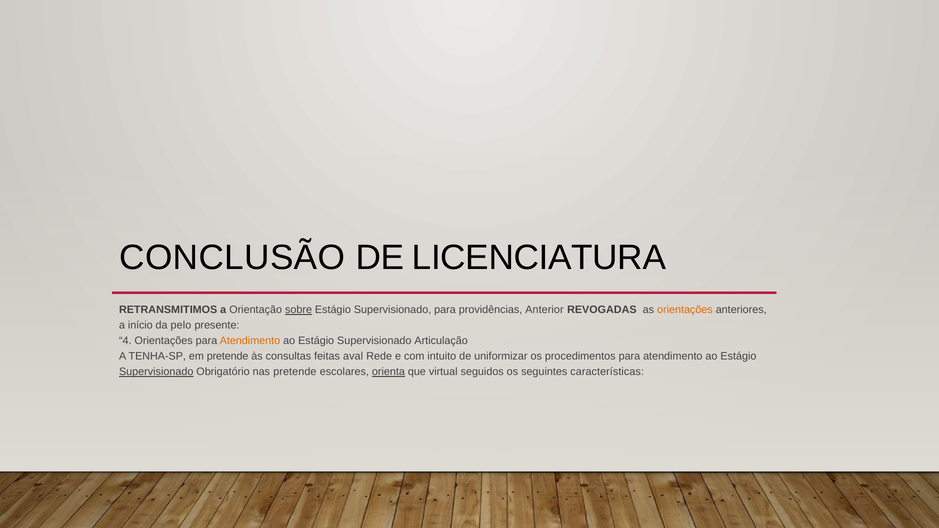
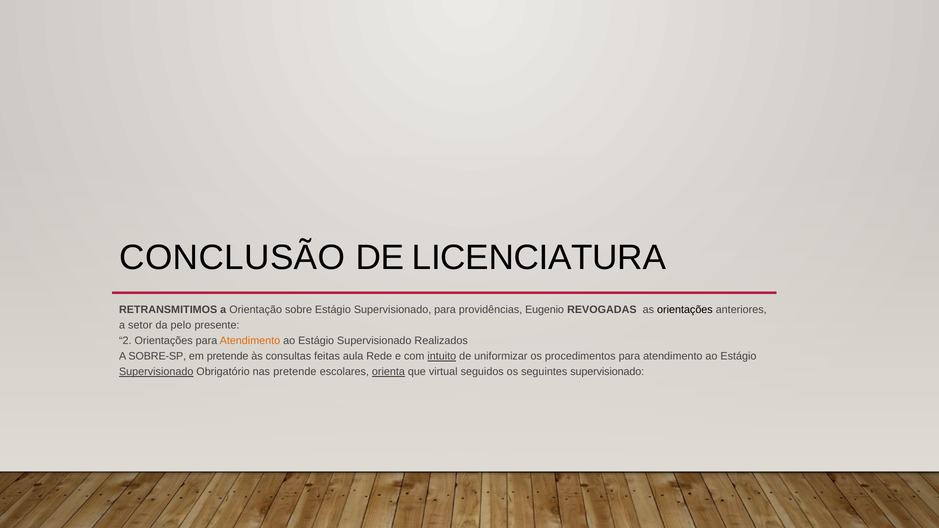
sobre underline: present -> none (299, 310)
Anterior: Anterior -> Eugenio (545, 310)
orientações colour: orange -> black (685, 310)
início: início -> setor (140, 325)
4: 4 -> 2 (125, 341)
Articulação: Articulação -> Realizados (441, 341)
TENHA-SP: TENHA-SP -> SOBRE-SP (157, 356)
aval: aval -> aula (353, 356)
intuito underline: none -> present (442, 356)
seguintes características: características -> supervisionado (607, 372)
